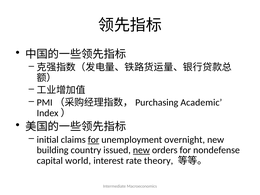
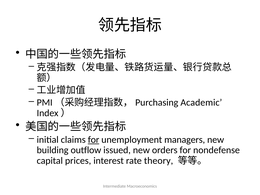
overnight: overnight -> managers (185, 140)
country: country -> outflow (86, 150)
new underline: present -> none (141, 150)
world: world -> prices (78, 161)
